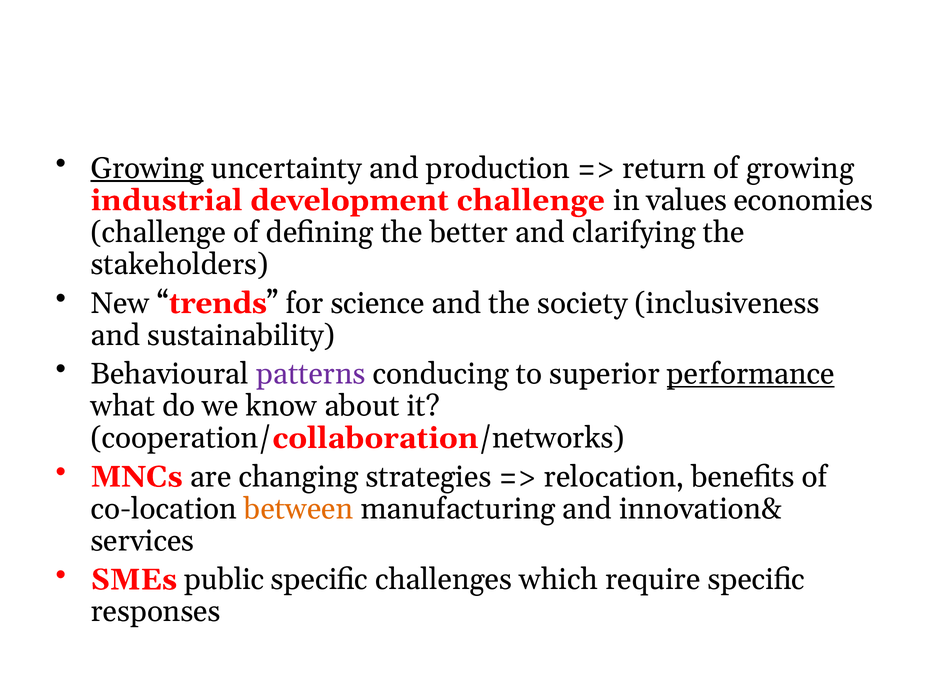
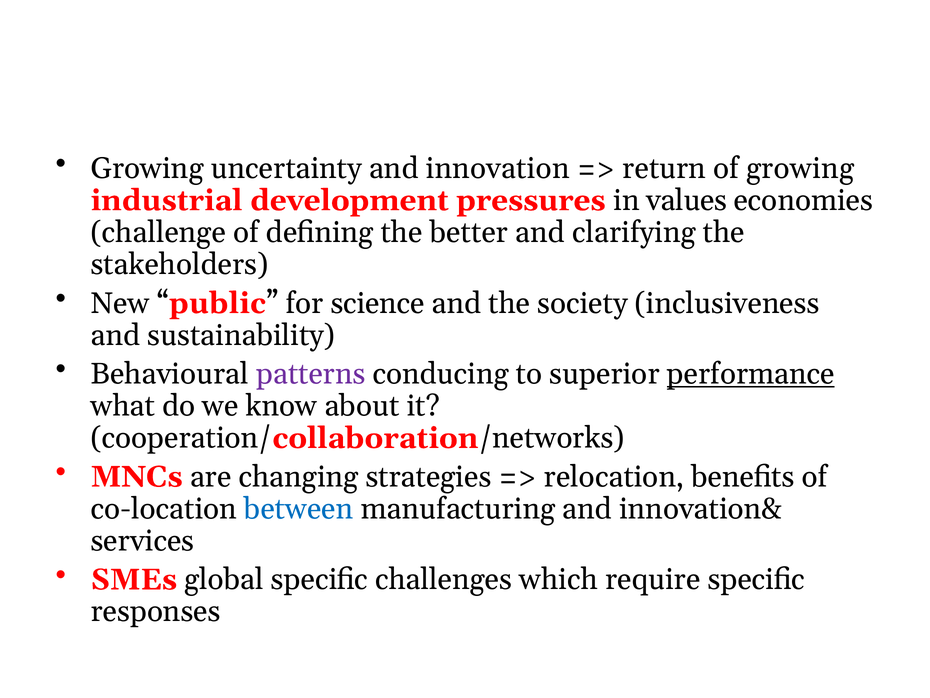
Growing underline: present -> none (147, 168)
production: production -> innovation (498, 168)
development challenge: challenge -> pressures (531, 200)
trends: trends -> public (218, 303)
between colour: orange -> blue (299, 509)
public: public -> global (224, 579)
